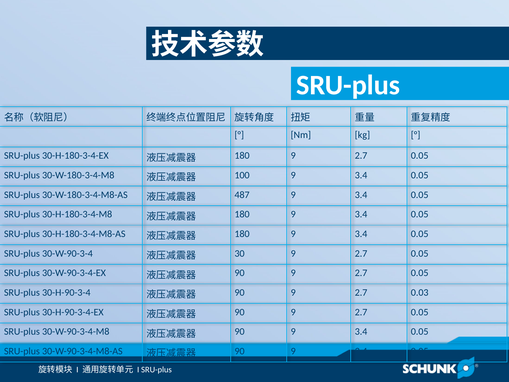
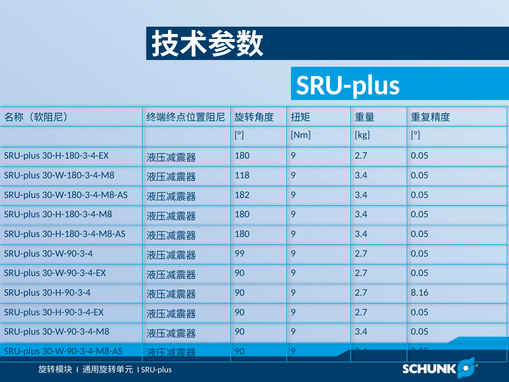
100: 100 -> 118 (242, 175)
487: 487 -> 182 (242, 195)
30: 30 -> 99 (240, 253)
0.03: 0.03 -> 8.16 (420, 292)
